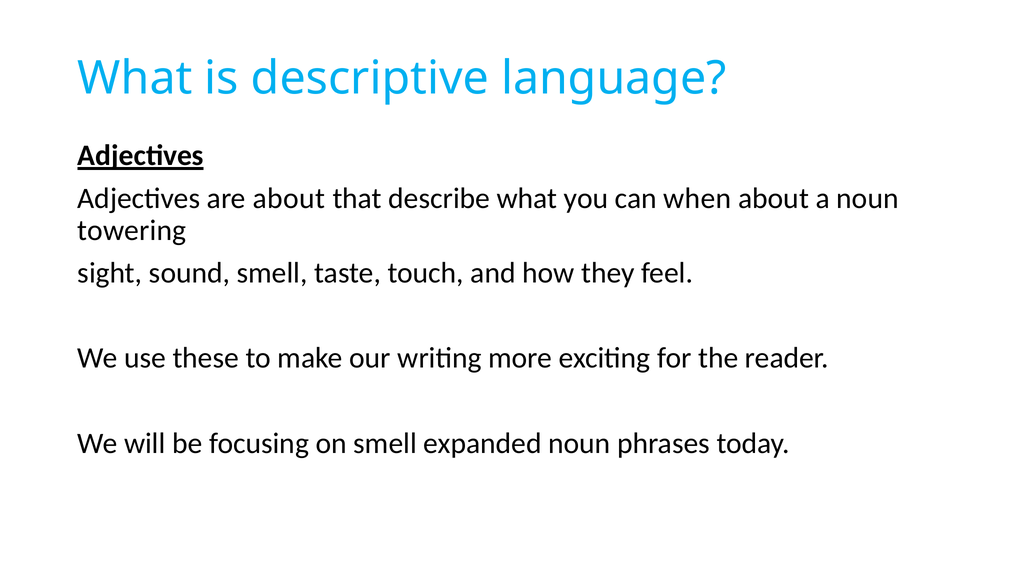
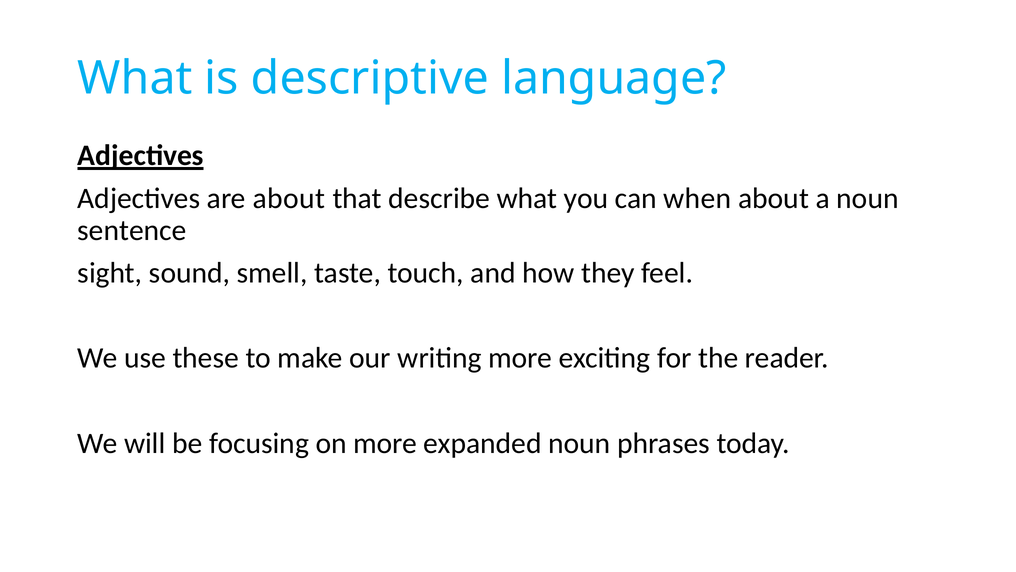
towering: towering -> sentence (132, 230)
on smell: smell -> more (385, 443)
